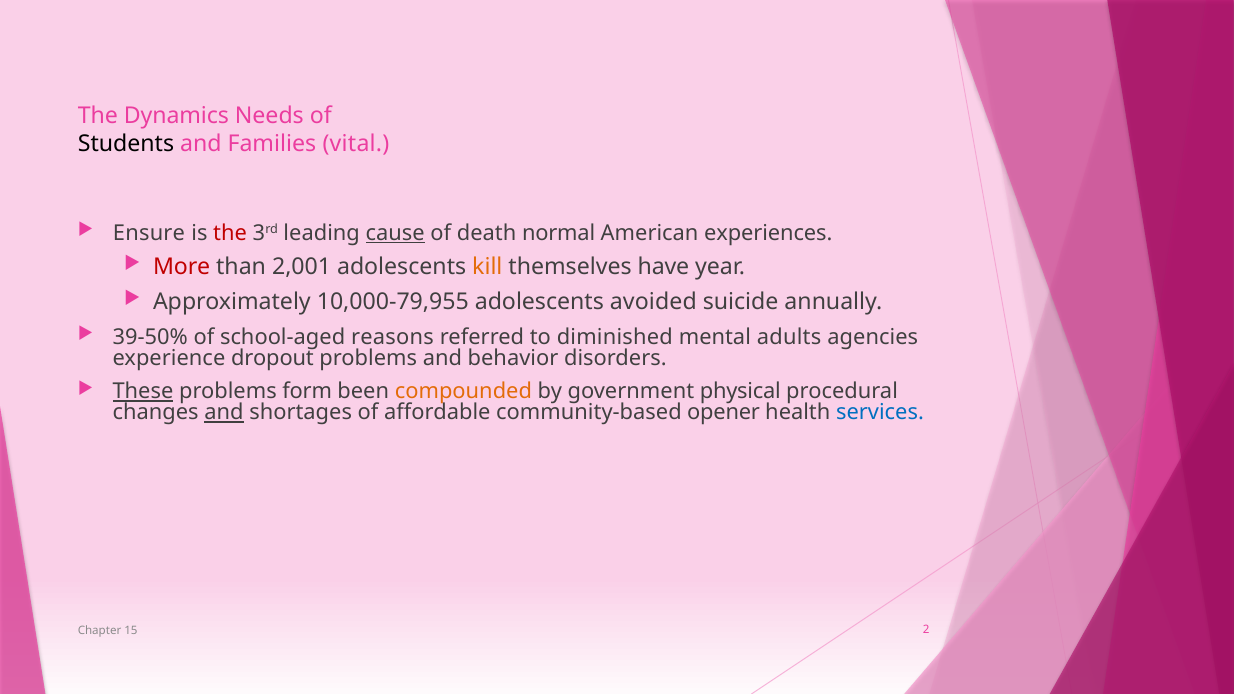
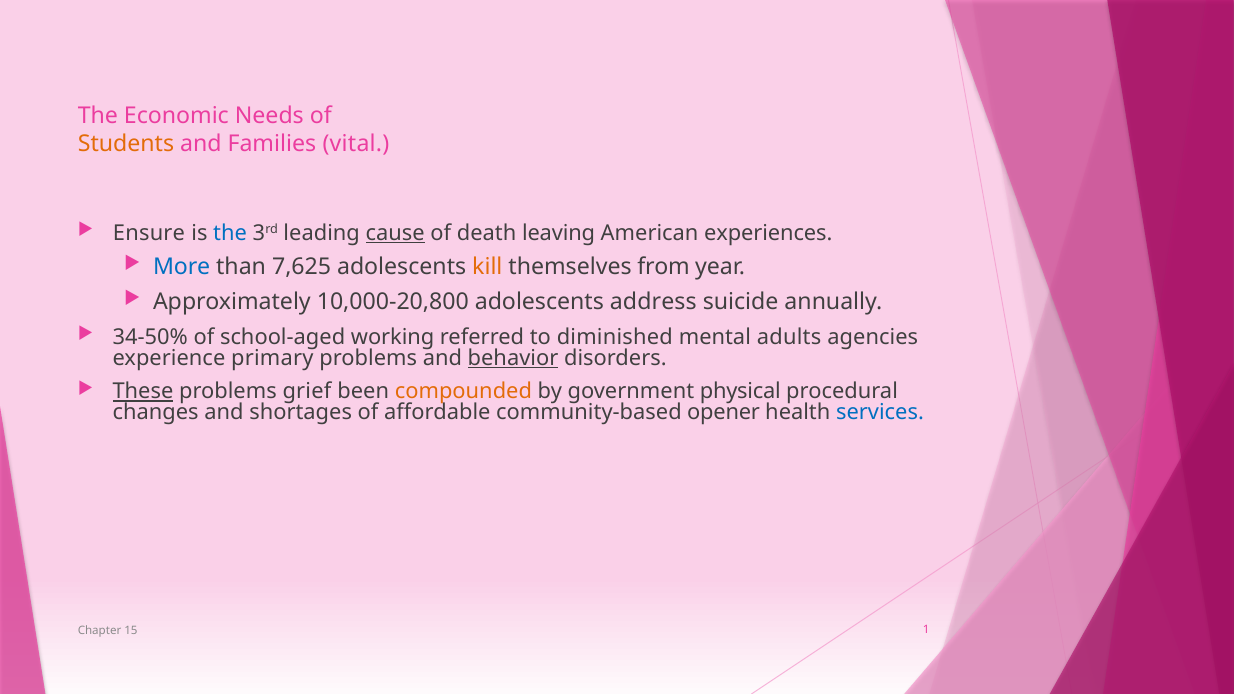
Dynamics: Dynamics -> Economic (176, 116)
Students colour: black -> orange (126, 144)
the colour: red -> blue (230, 233)
normal: normal -> leaving (559, 233)
More colour: red -> blue (182, 267)
2,001: 2,001 -> 7,625 (302, 267)
have: have -> from (664, 267)
10,000-79,955: 10,000-79,955 -> 10,000-20,800 (393, 302)
avoided: avoided -> address (653, 302)
39-50%: 39-50% -> 34-50% (150, 337)
reasons: reasons -> working (393, 337)
dropout: dropout -> primary (272, 358)
behavior underline: none -> present (513, 358)
form: form -> grief (307, 392)
and underline: present -> none (224, 413)
2: 2 -> 1 (926, 630)
